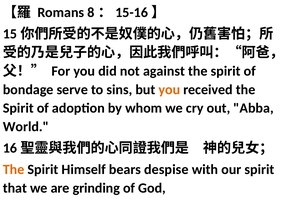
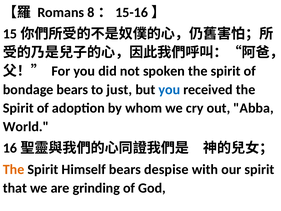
against: against -> spoken (164, 71)
bondage serve: serve -> bears (72, 89)
sins: sins -> just (119, 89)
you colour: orange -> blue (169, 89)
